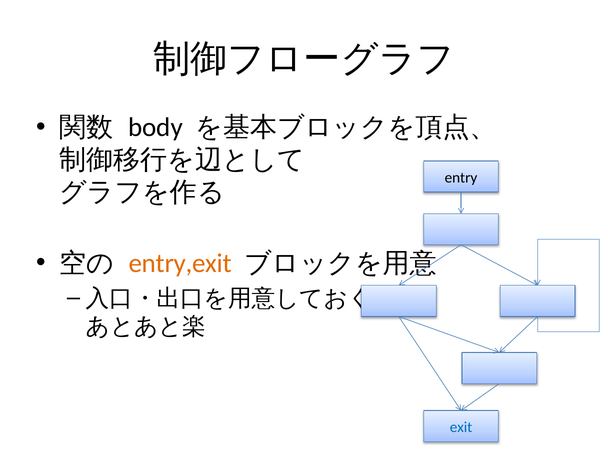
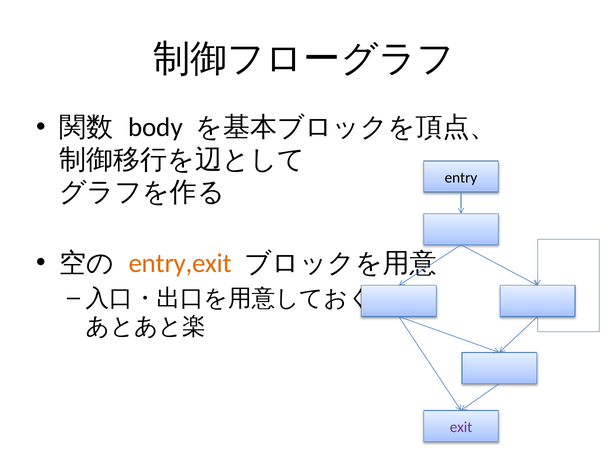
exit colour: blue -> purple (461, 427)
